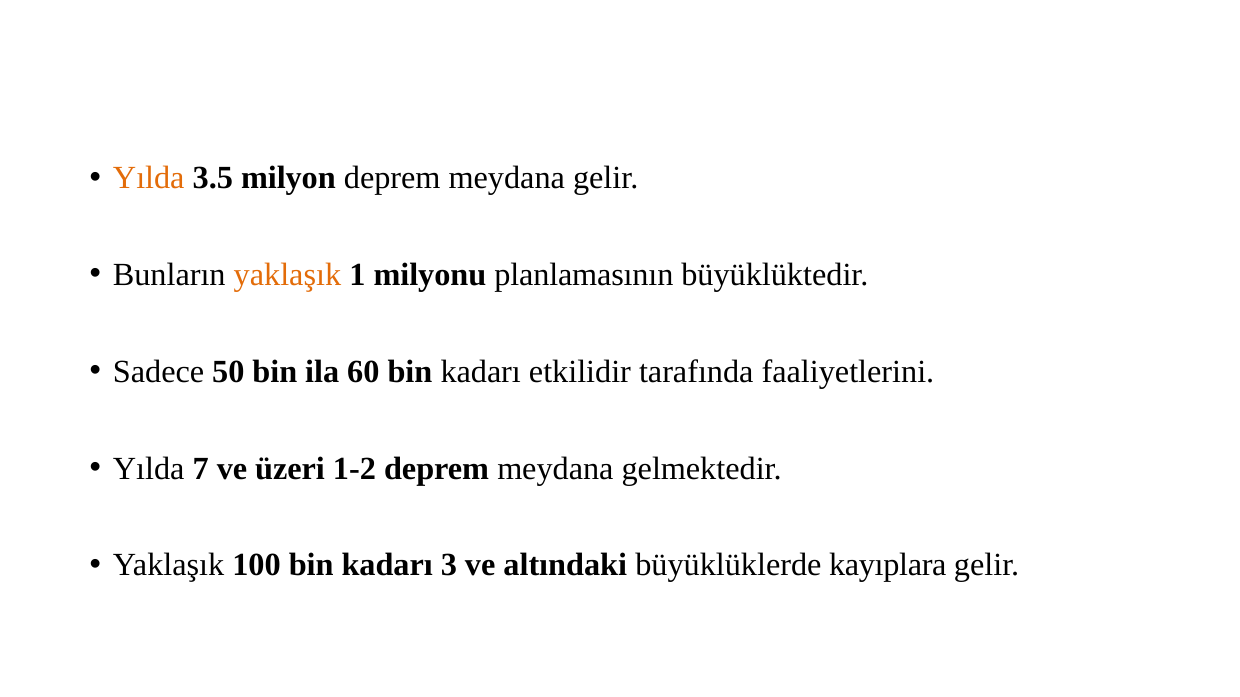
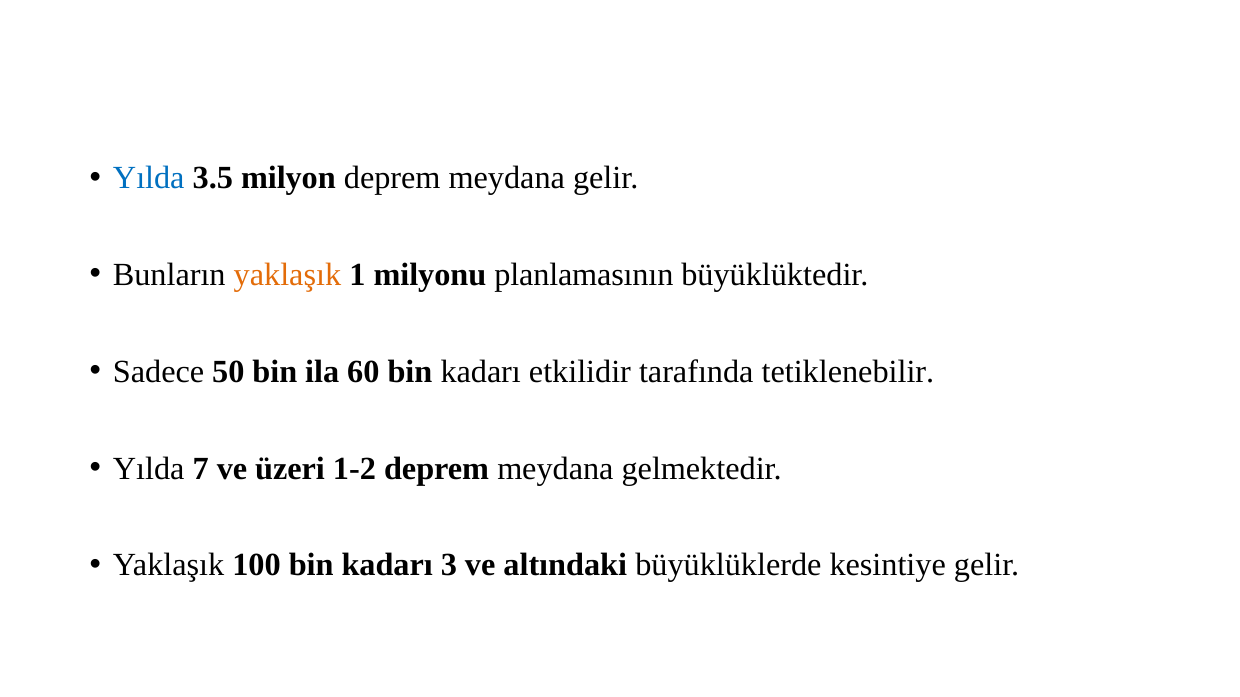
Yılda colour: orange -> blue (149, 178)
faaliyetlerini: faaliyetlerini -> tetiklenebilir (848, 372)
kayıplara: kayıplara -> kesintiye (888, 566)
